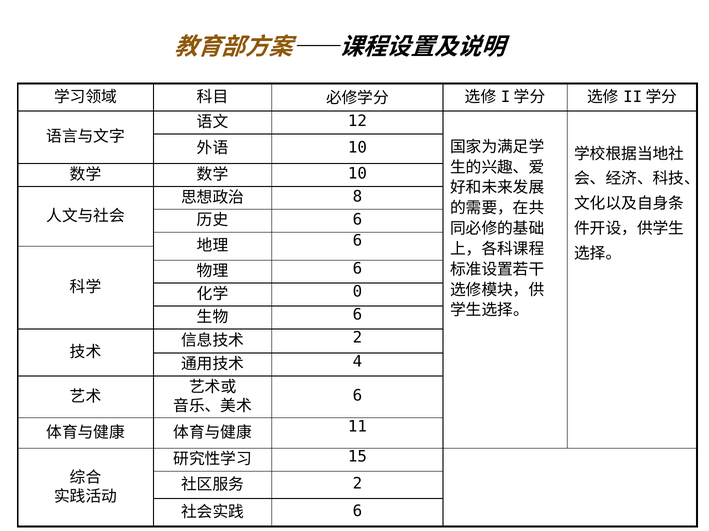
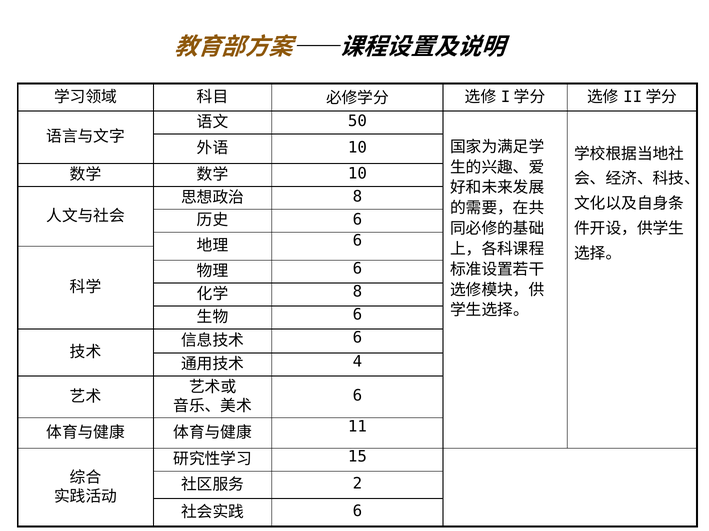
12: 12 -> 50 (357, 121)
0: 0 -> 8 (357, 292)
2: 2 -> 6 (357, 338)
